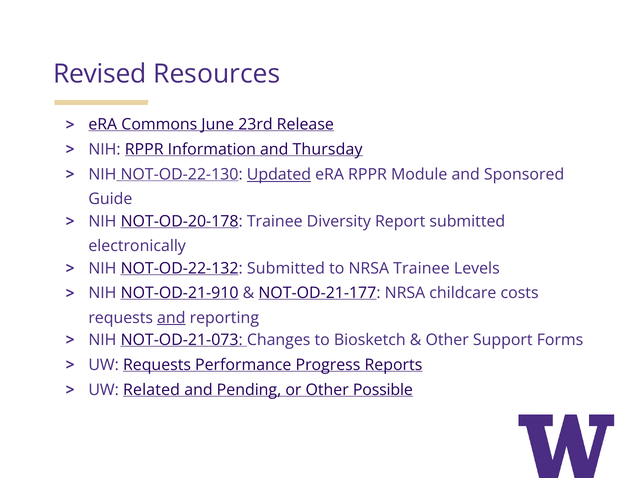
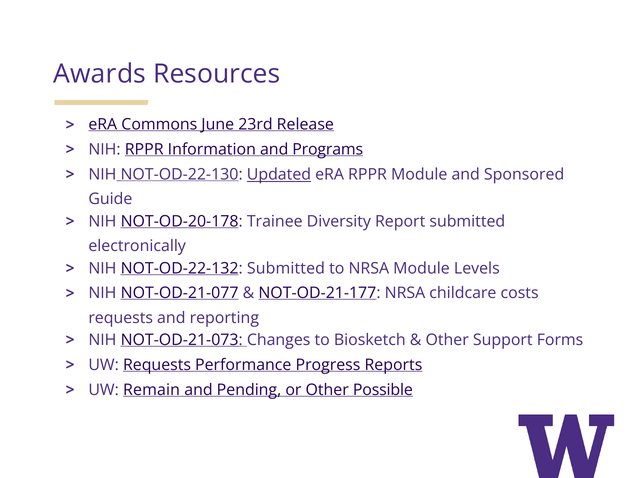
Revised: Revised -> Awards (100, 74)
Thursday: Thursday -> Programs (328, 150)
NRSA Trainee: Trainee -> Module (422, 268)
NOT-OD-21-910: NOT-OD-21-910 -> NOT-OD-21-077 (180, 293)
and underline: present -> none (171, 318)
Related: Related -> Remain (152, 390)
